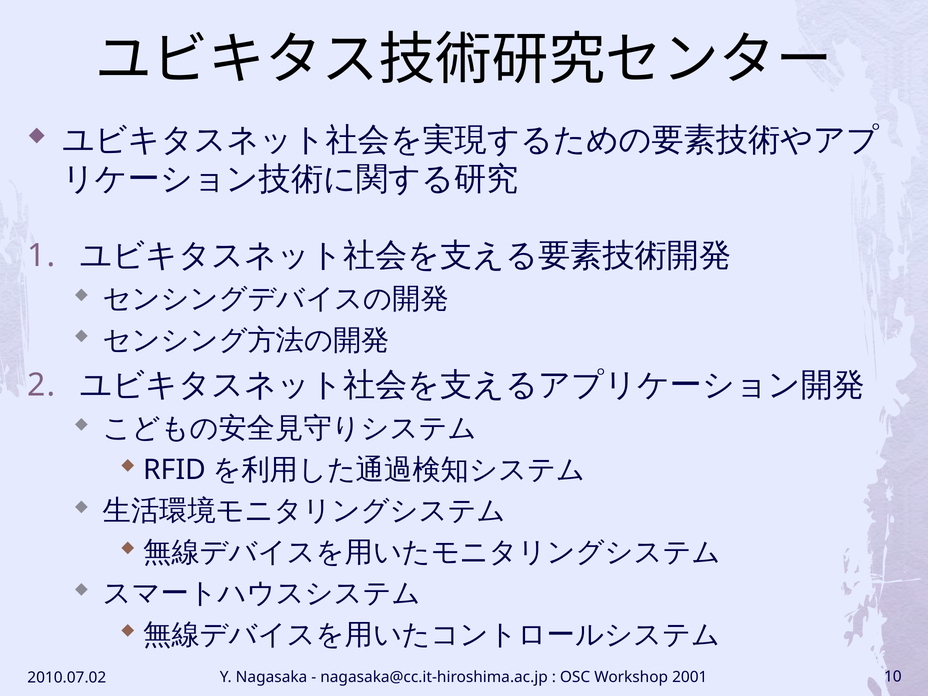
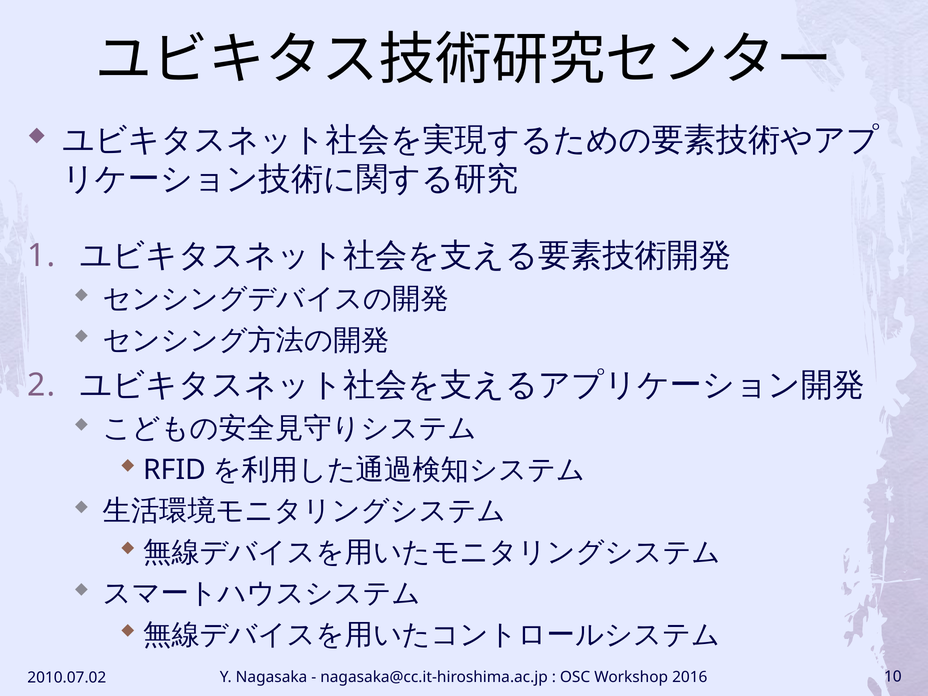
2001: 2001 -> 2016 (690, 677)
